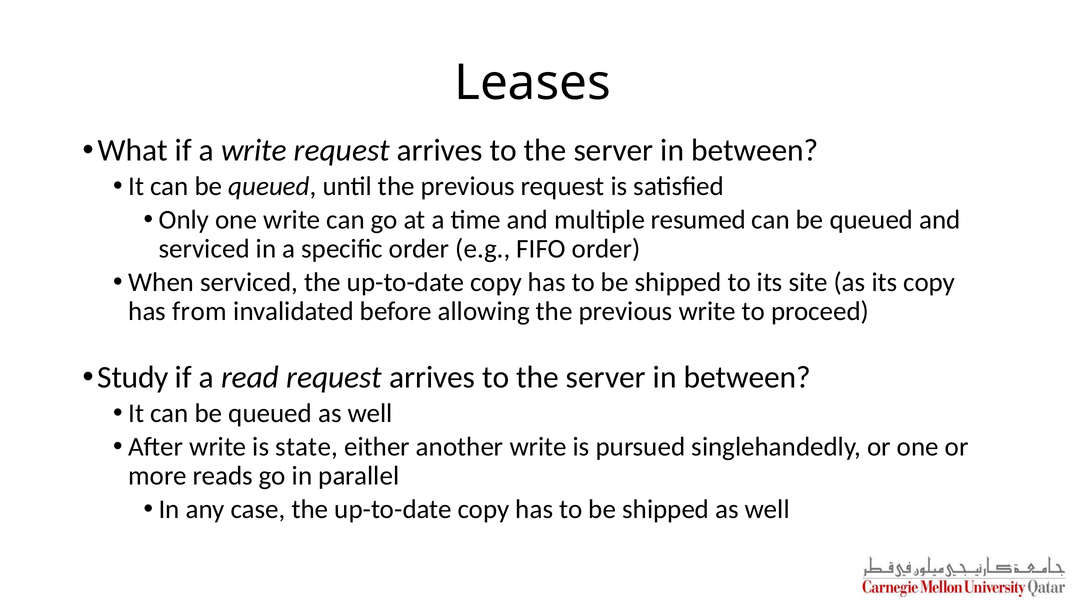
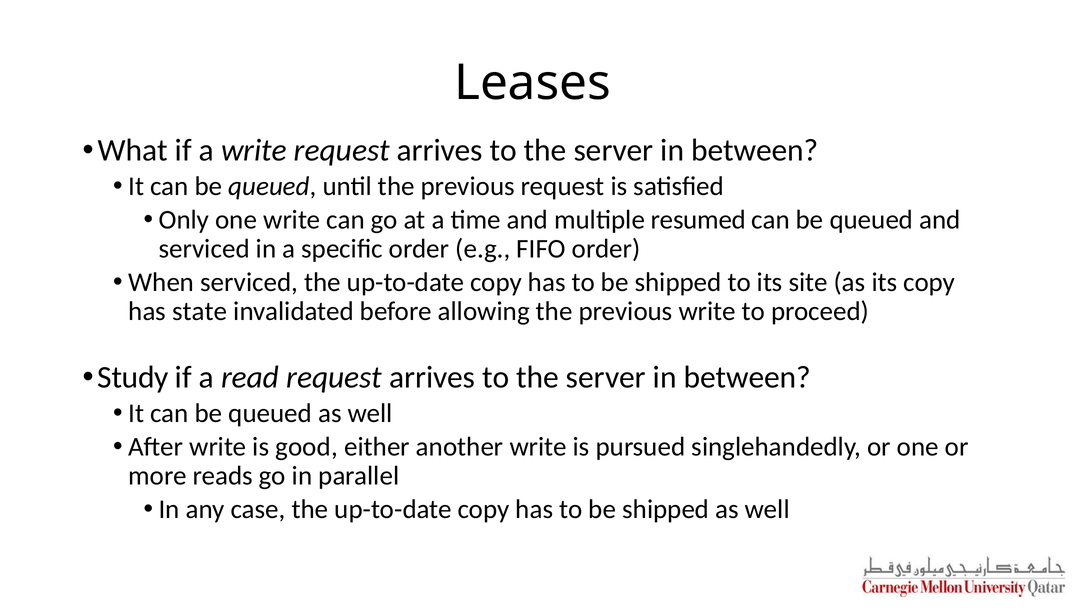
from: from -> state (200, 312)
state: state -> good (307, 447)
